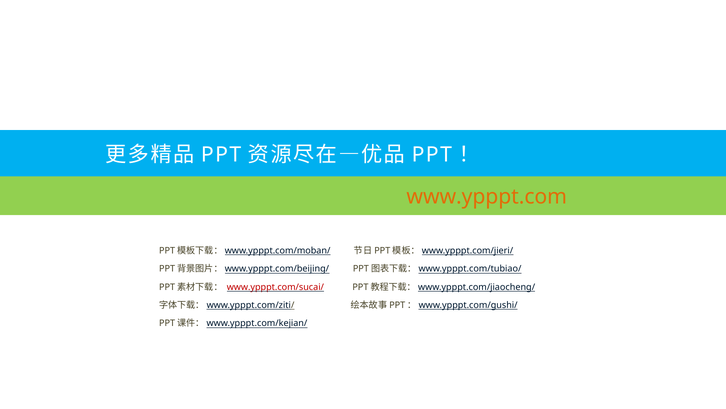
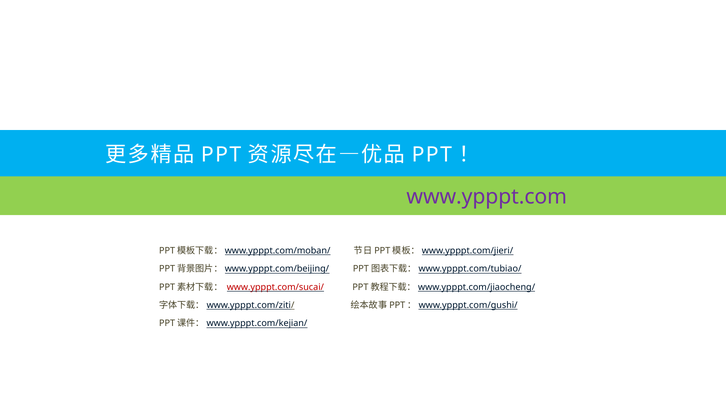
www.ypppt.com colour: orange -> purple (487, 197)
